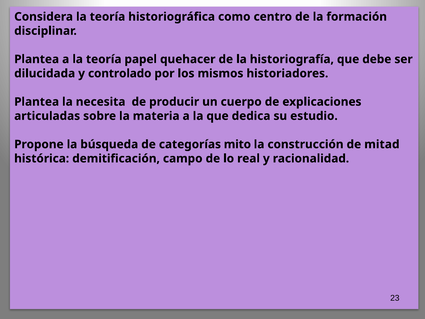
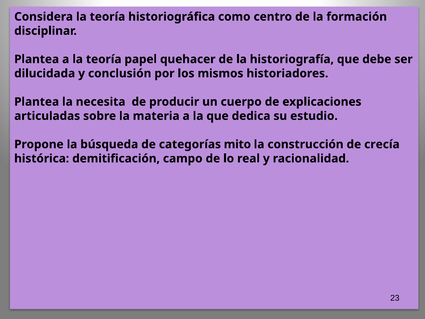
controlado: controlado -> conclusión (120, 73)
mitad: mitad -> crecía (382, 144)
